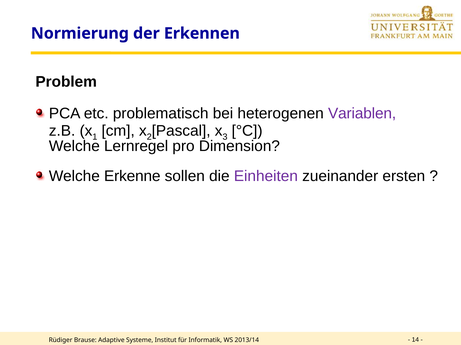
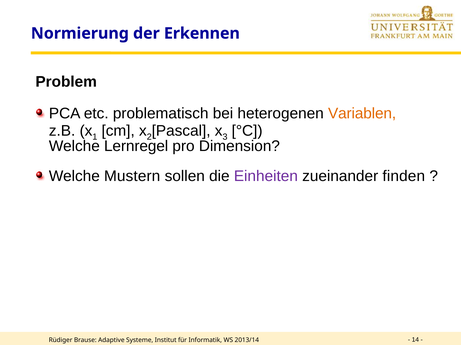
Variablen colour: purple -> orange (362, 114)
Erkenne: Erkenne -> Mustern (132, 176)
ersten: ersten -> finden (404, 176)
